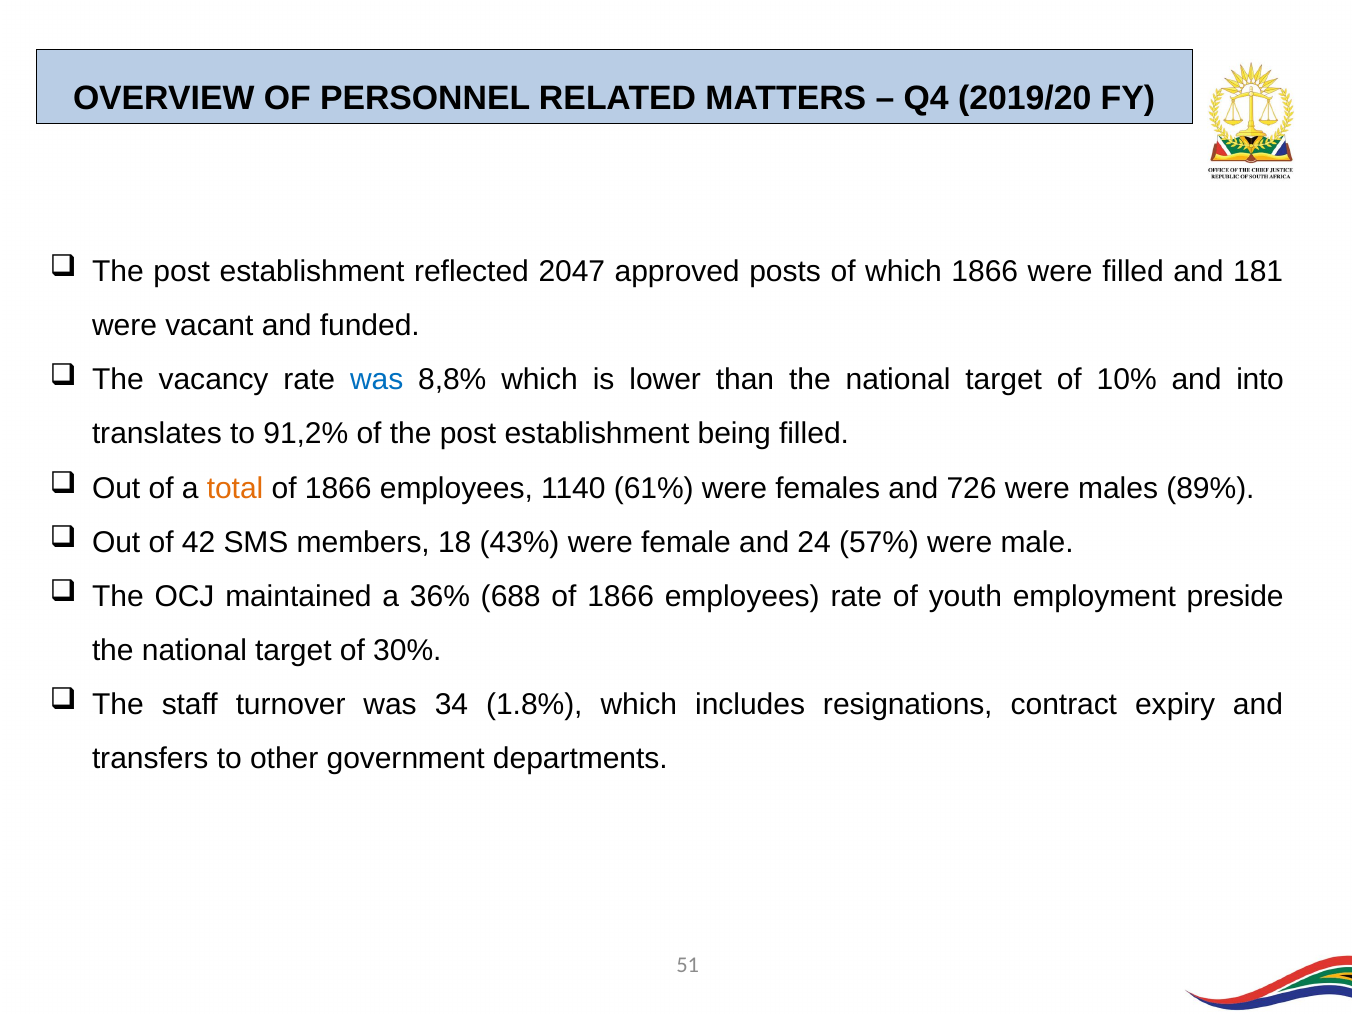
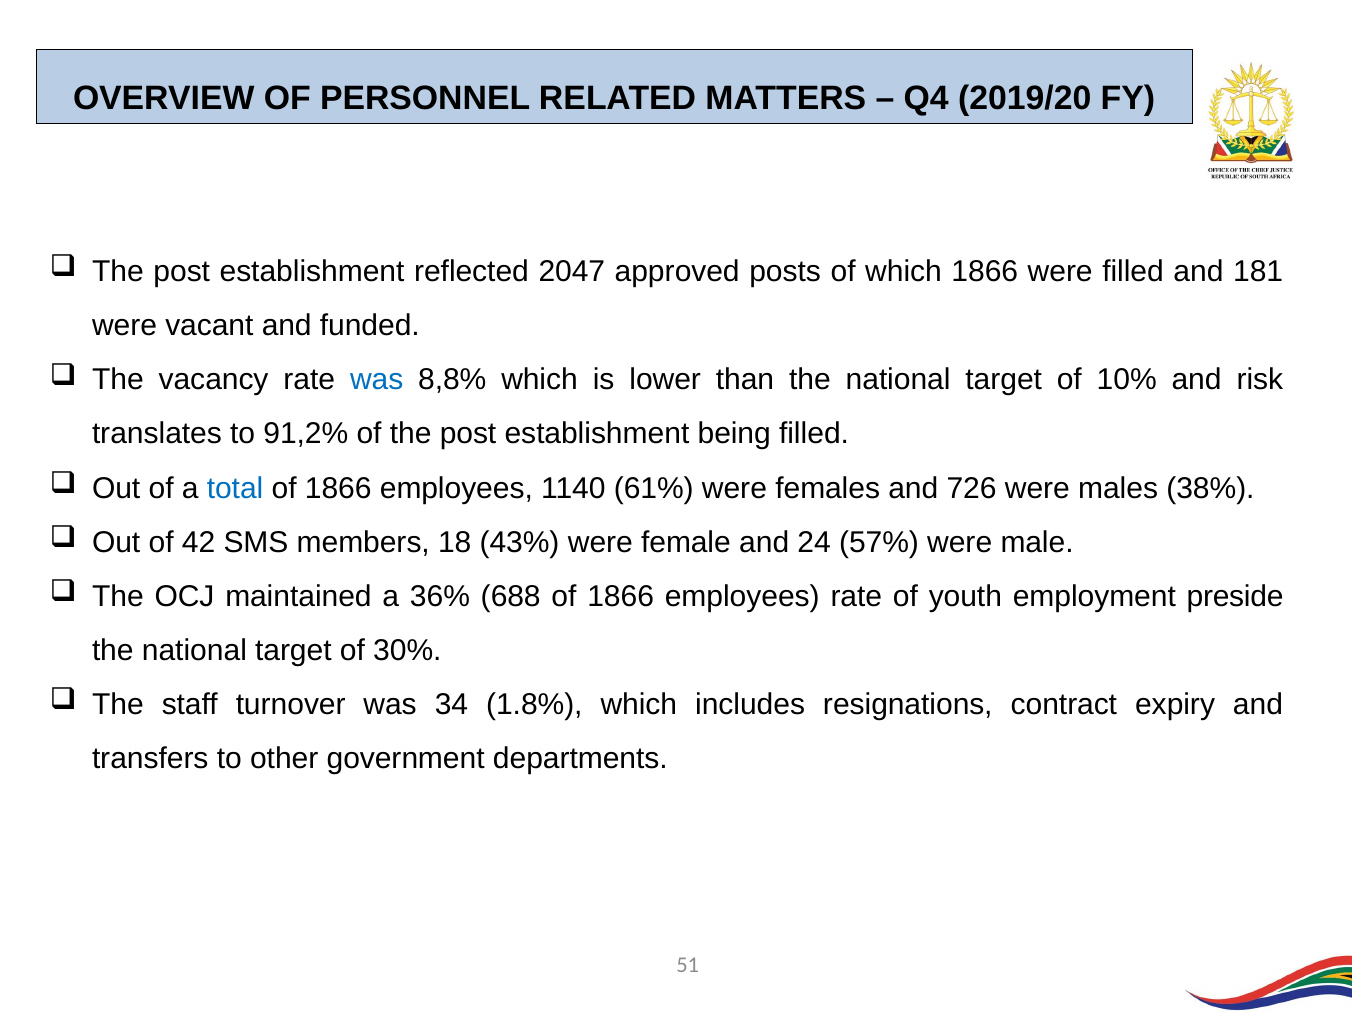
into: into -> risk (1260, 380)
total colour: orange -> blue (235, 488)
89%: 89% -> 38% (1210, 488)
